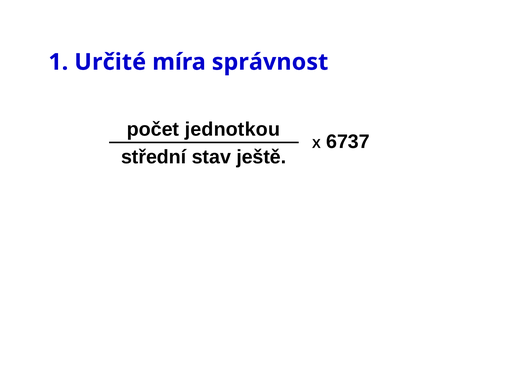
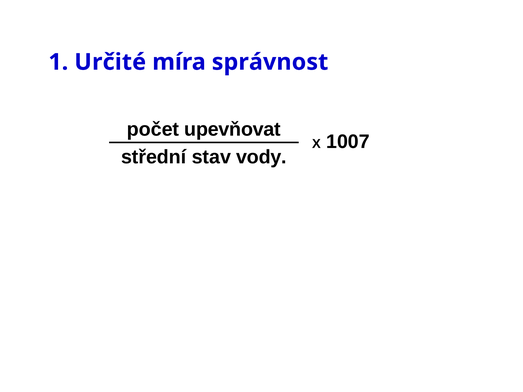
jednotkou: jednotkou -> upevňovat (233, 130)
6737: 6737 -> 1007 (348, 142)
ještě: ještě -> vody (261, 157)
